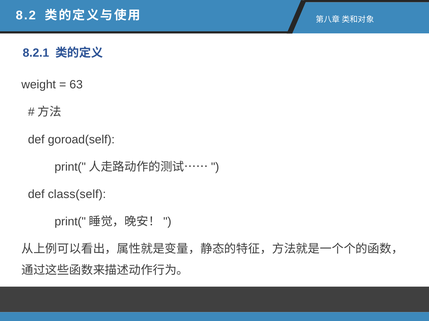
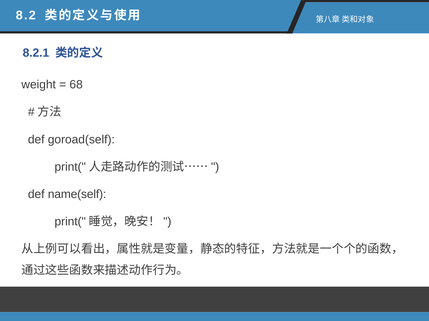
63: 63 -> 68 (76, 85)
class(self: class(self -> name(self (77, 195)
